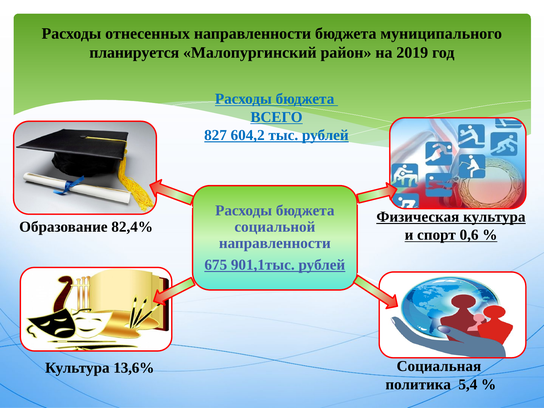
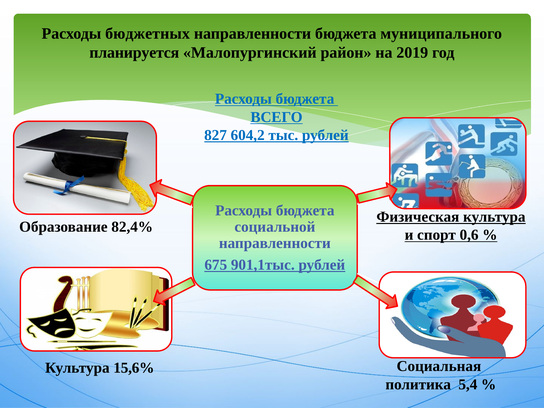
отнесенных: отнесенных -> бюджетных (148, 33)
13,6%: 13,6% -> 15,6% (134, 368)
